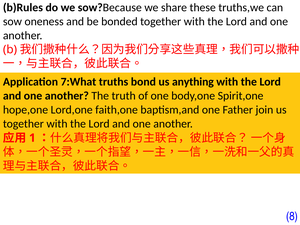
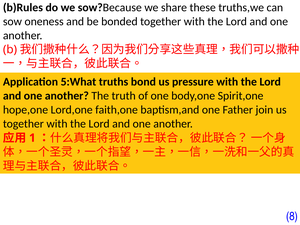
7:What: 7:What -> 5:What (78, 82)
anything: anything -> pressure (193, 82)
